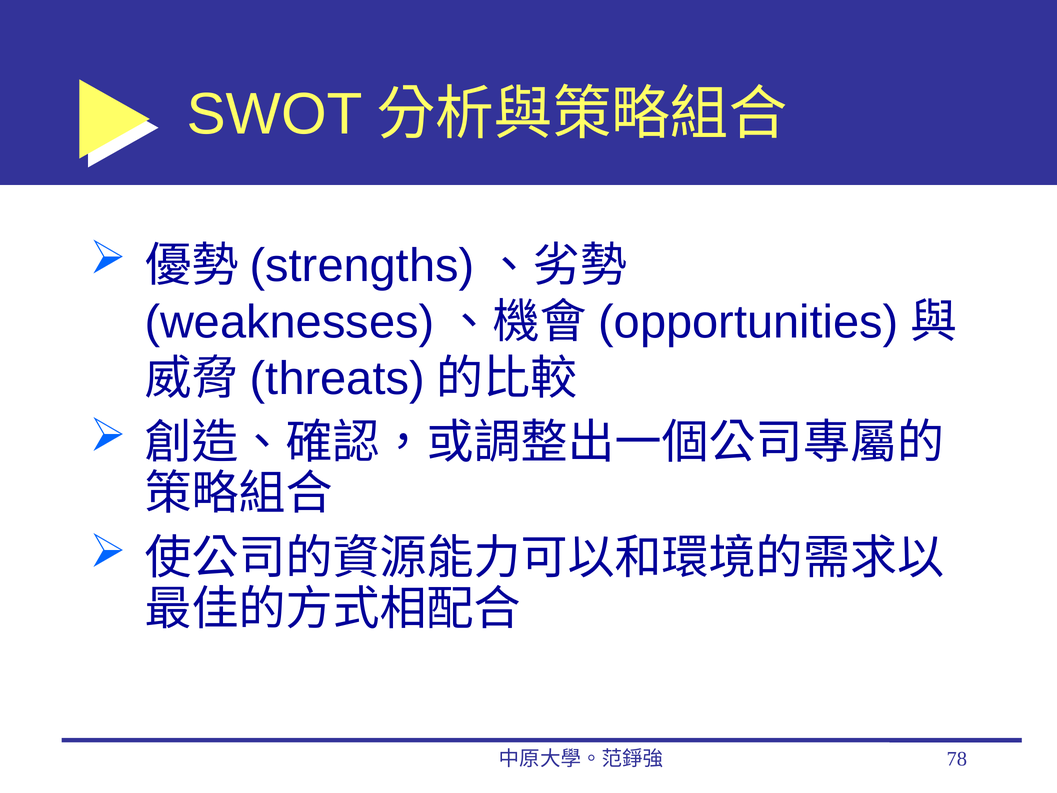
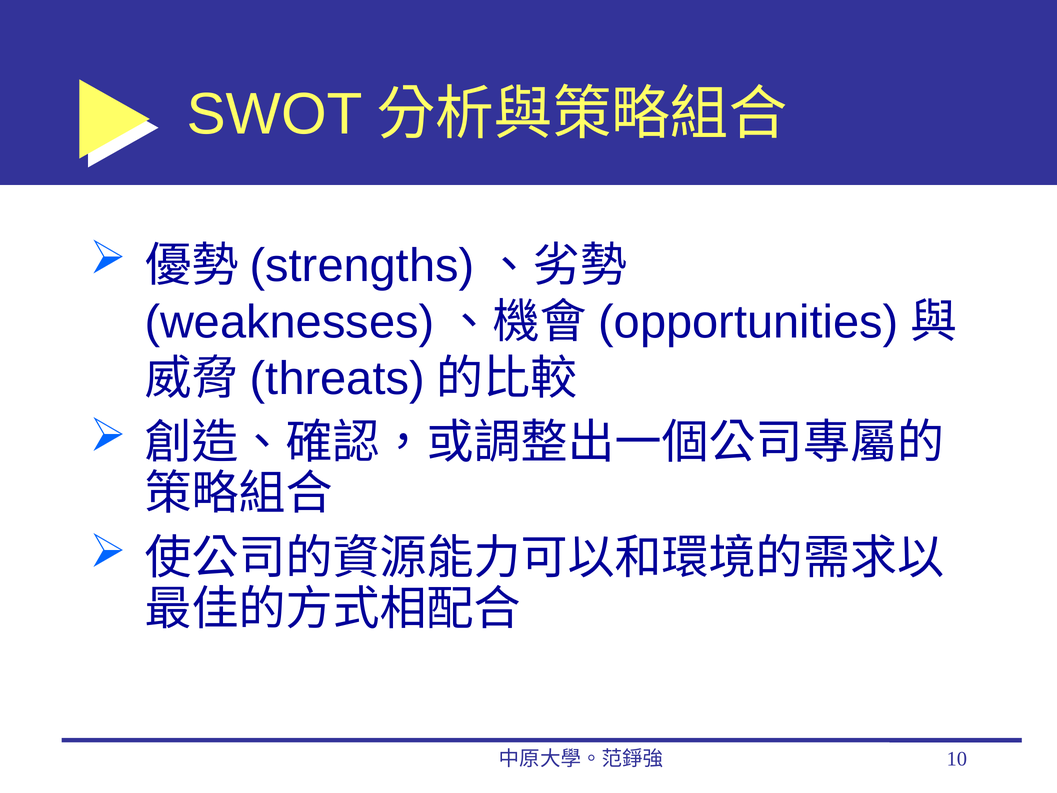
78: 78 -> 10 (957, 759)
